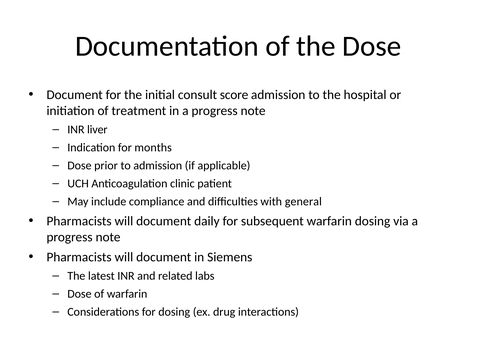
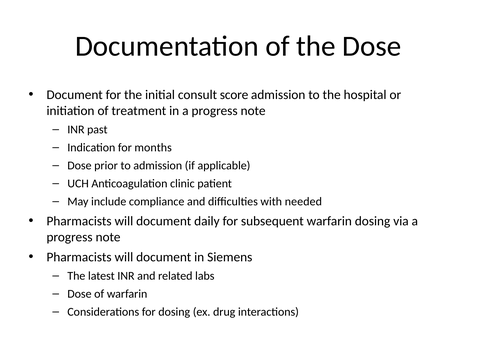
liver: liver -> past (97, 129)
general: general -> needed (303, 201)
